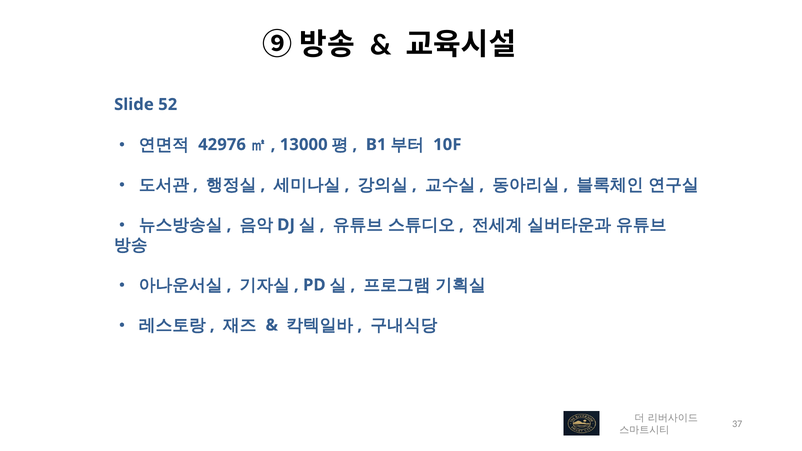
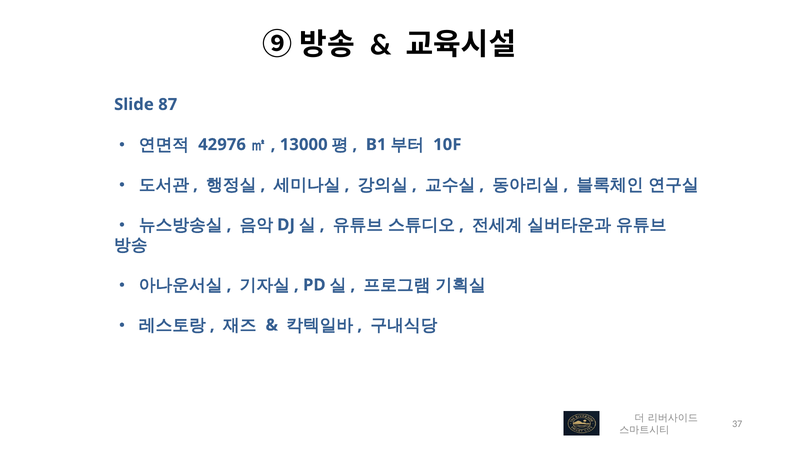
52: 52 -> 87 (168, 105)
